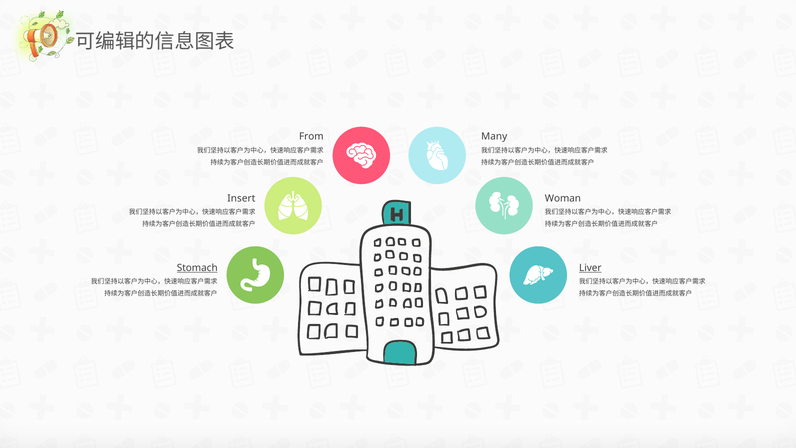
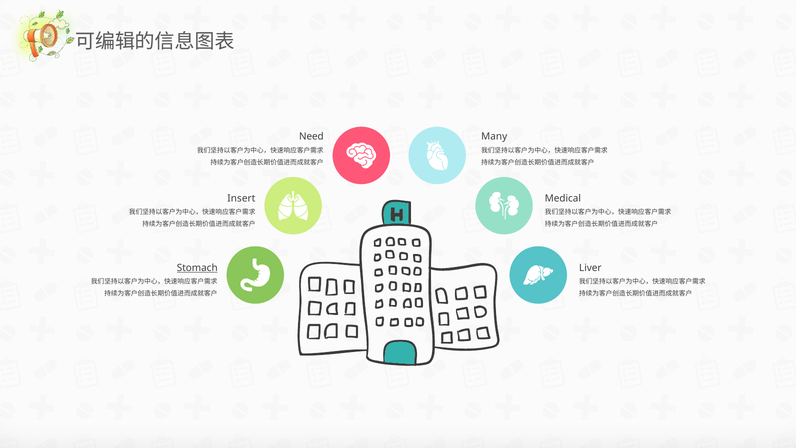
From: From -> Need (311, 137)
Woman: Woman -> Medical (563, 198)
Liver underline: present -> none (590, 268)
